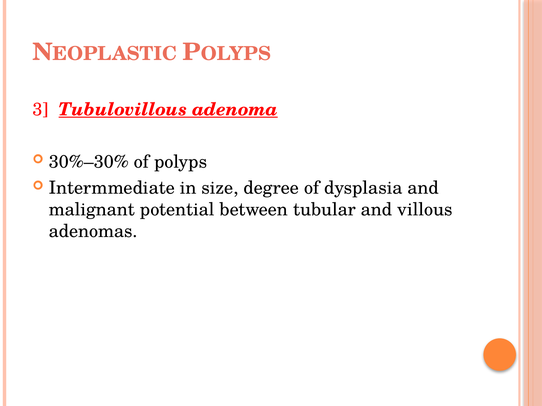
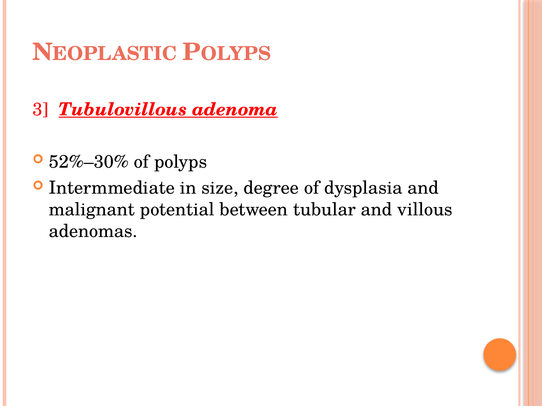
30%–30%: 30%–30% -> 52%–30% (89, 162)
